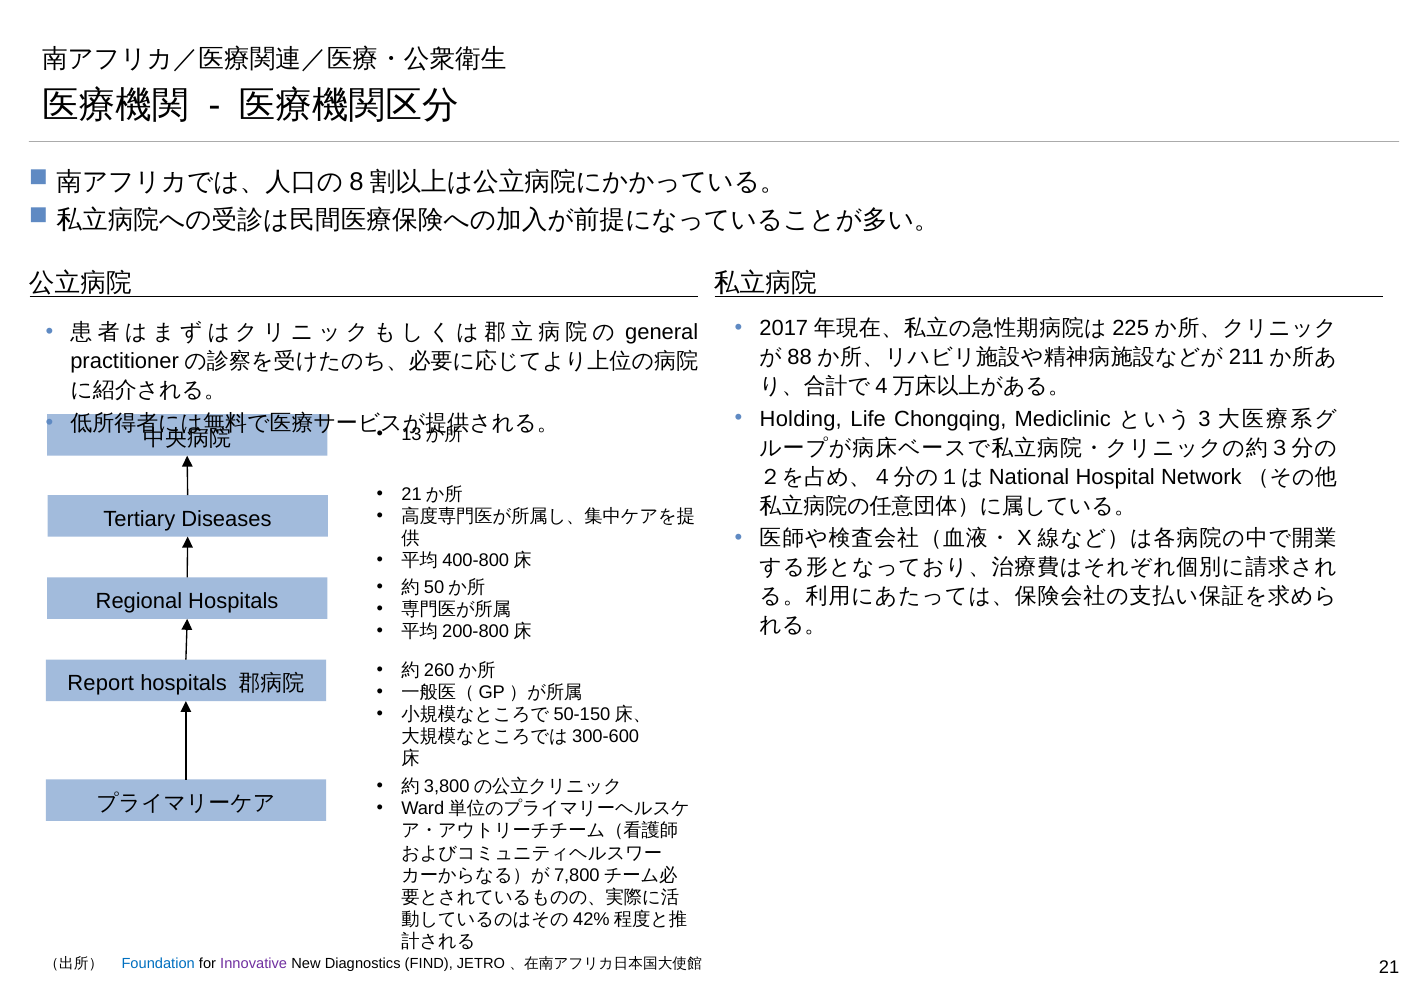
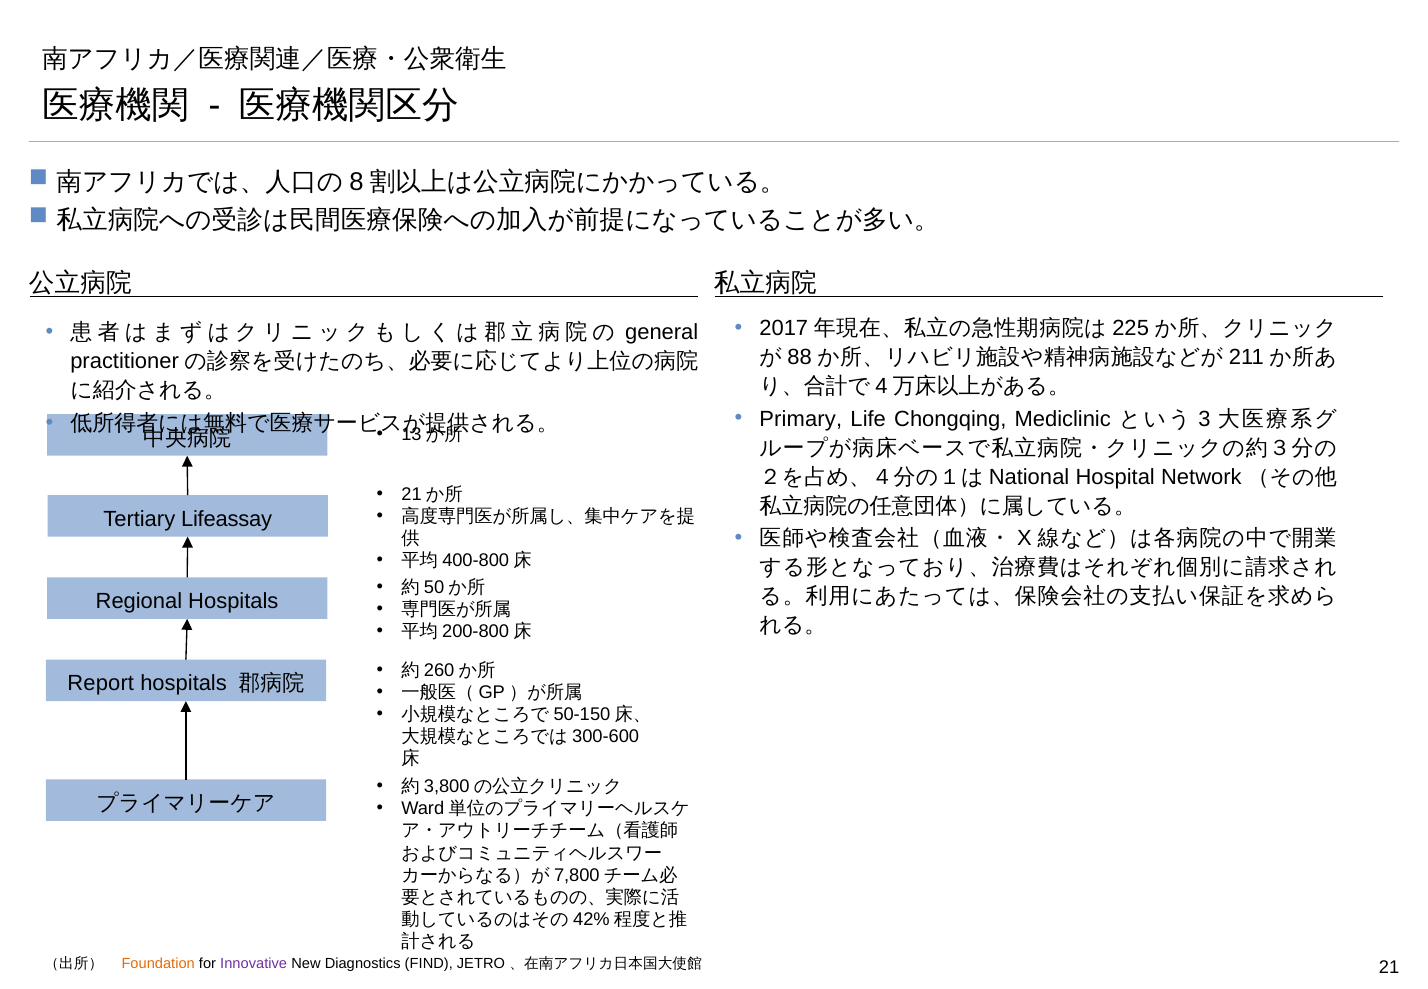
Holding: Holding -> Primary (801, 419)
Diseases: Diseases -> Lifeassay (227, 519)
Foundation colour: blue -> orange (158, 964)
